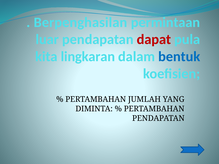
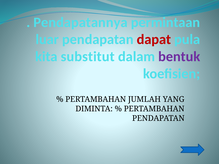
Berpenghasilan: Berpenghasilan -> Pendapatannya (81, 22)
lingkaran: lingkaran -> substitut (88, 57)
bentuk colour: blue -> purple (179, 57)
